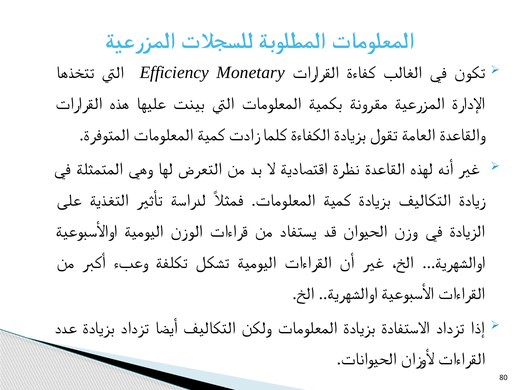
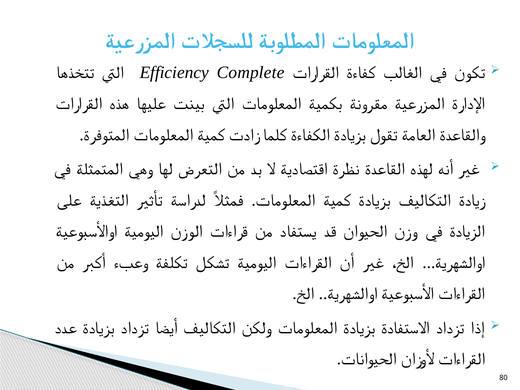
Monetary: Monetary -> Complete (251, 72)
